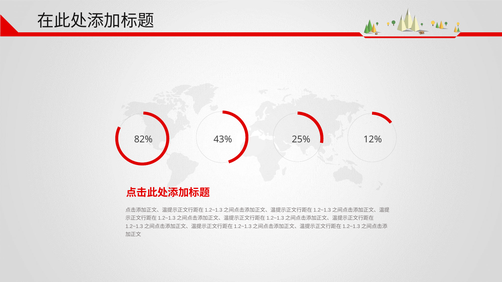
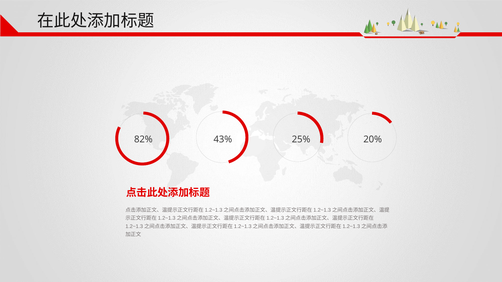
12%: 12% -> 20% (373, 139)
